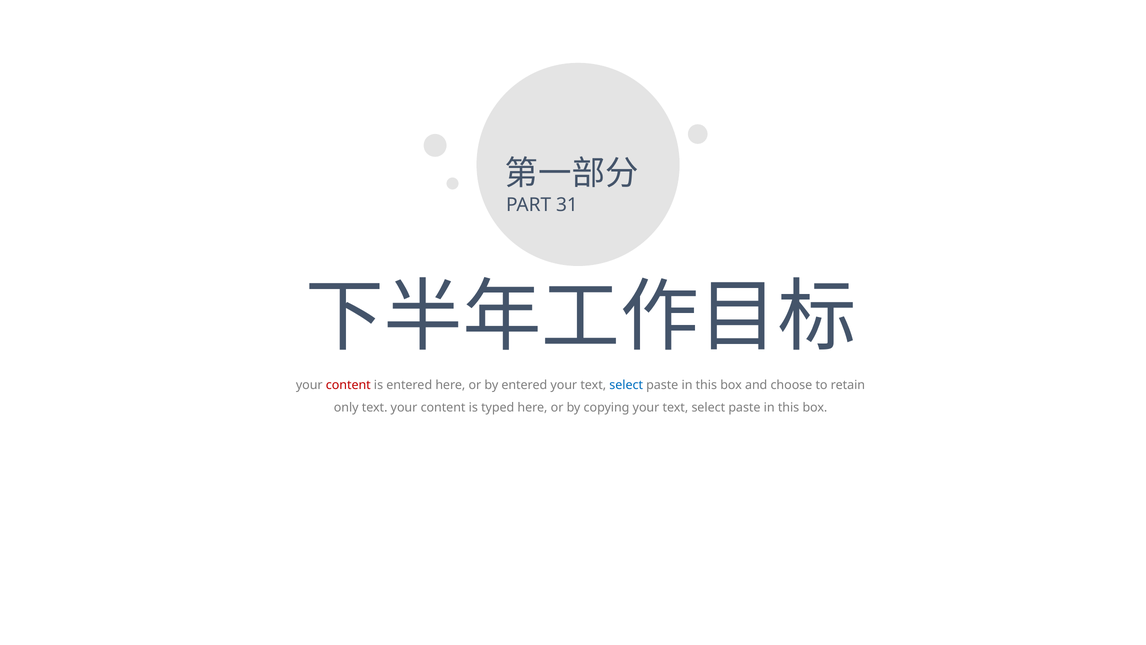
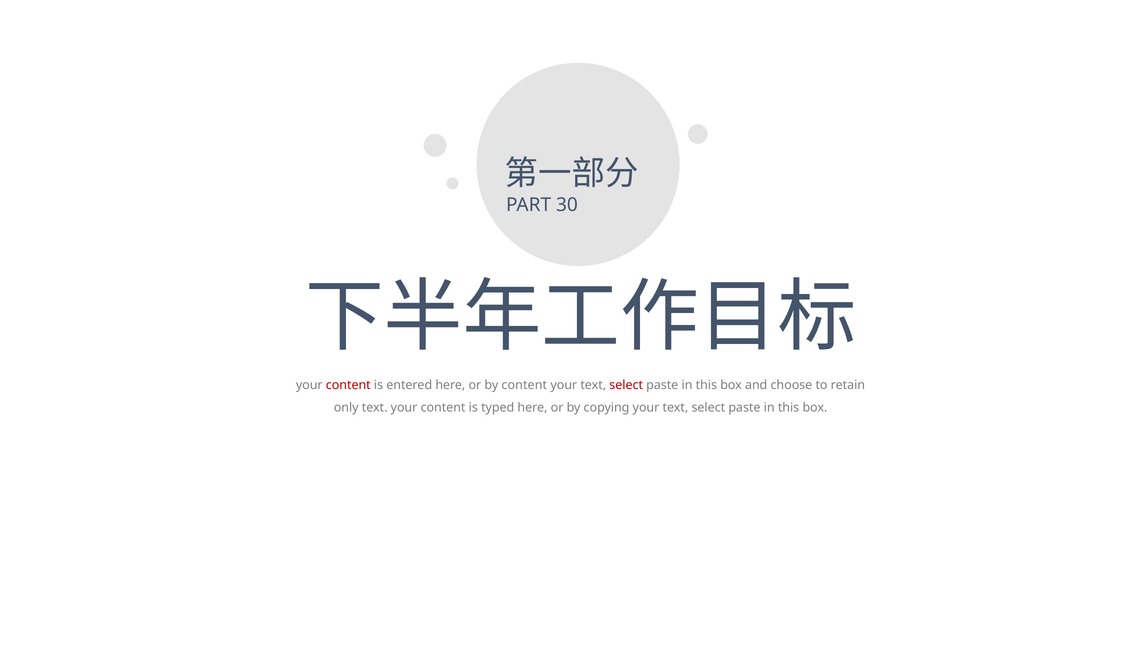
31: 31 -> 30 (567, 205)
by entered: entered -> content (524, 385)
select colour: blue -> red (626, 385)
